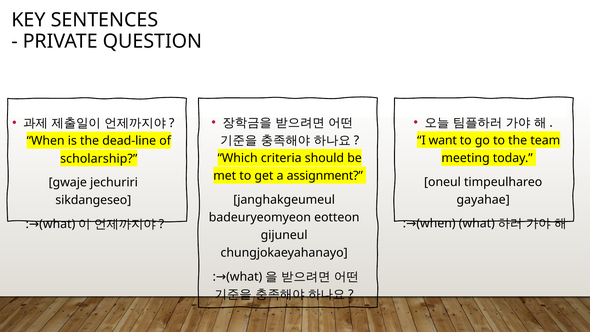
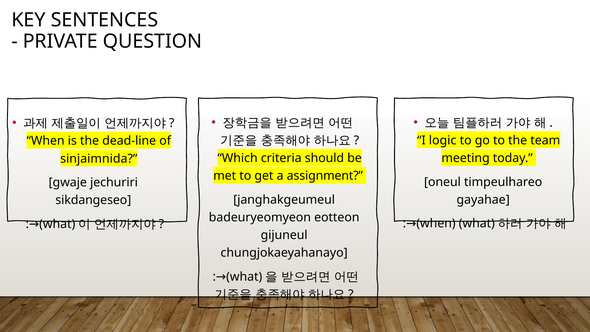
want: want -> logic (443, 140)
scholarship: scholarship -> sinjaimnida (99, 159)
